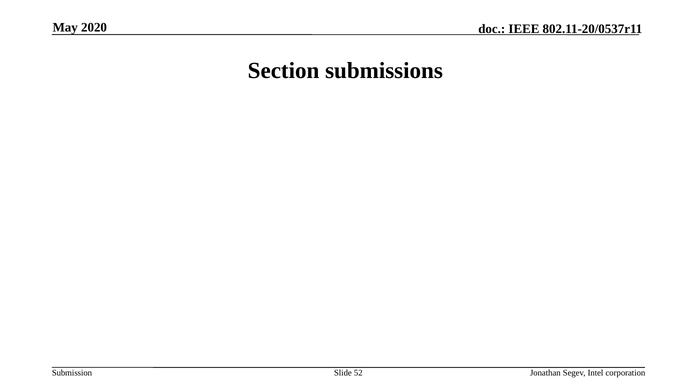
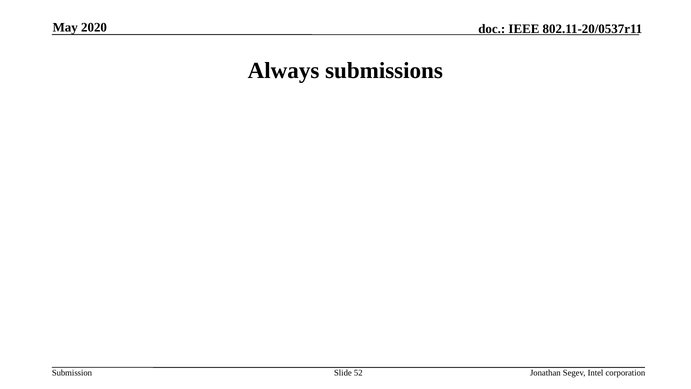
Section: Section -> Always (284, 71)
